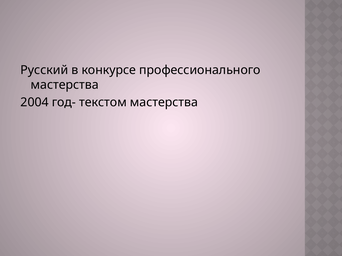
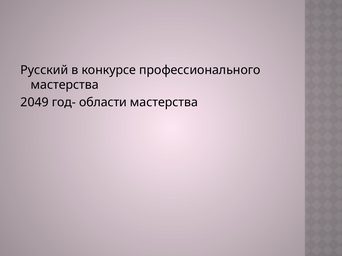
2004: 2004 -> 2049 (35, 103)
текстом: текстом -> области (103, 103)
